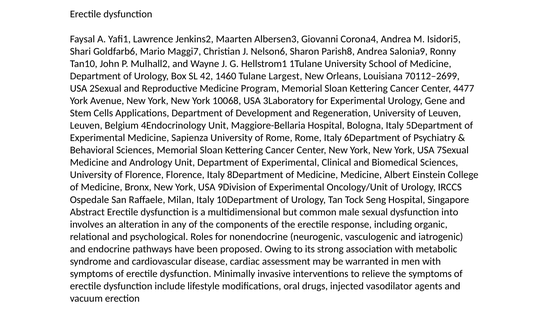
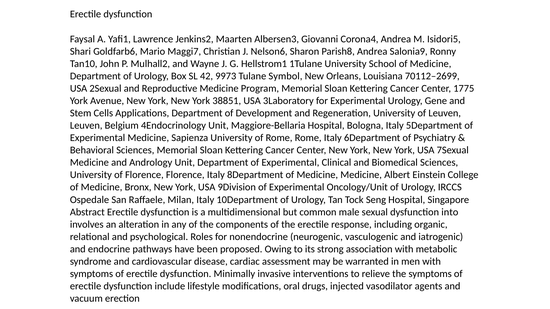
1460: 1460 -> 9973 (226, 76)
Largest: Largest -> Symbol (285, 76)
4477: 4477 -> 1775 (464, 88)
10068: 10068 -> 38851 (227, 101)
